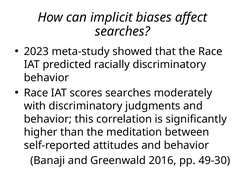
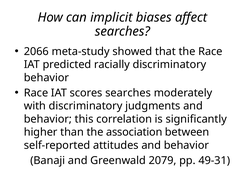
2023: 2023 -> 2066 (36, 51)
meditation: meditation -> association (134, 132)
2016: 2016 -> 2079 (163, 160)
49-30: 49-30 -> 49-31 (214, 160)
